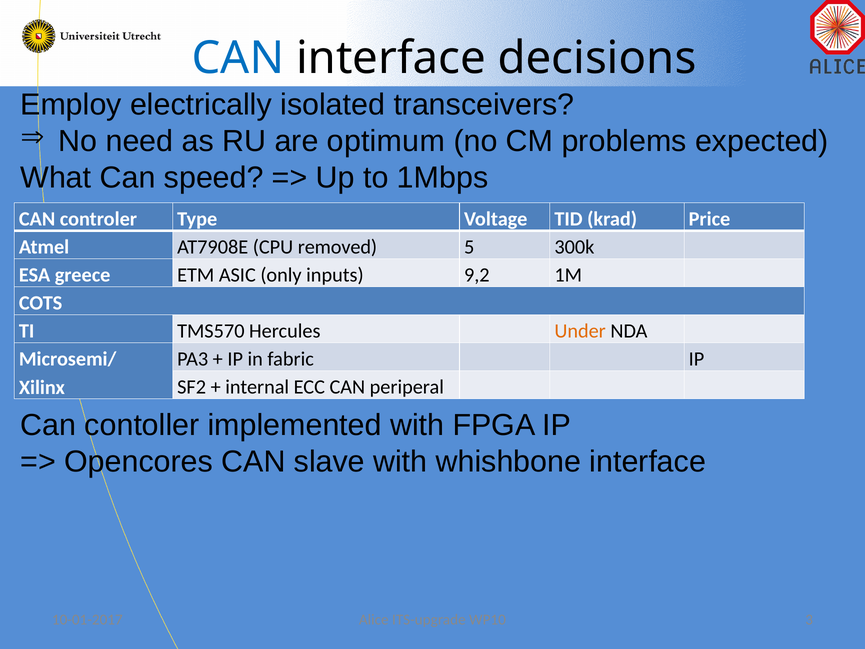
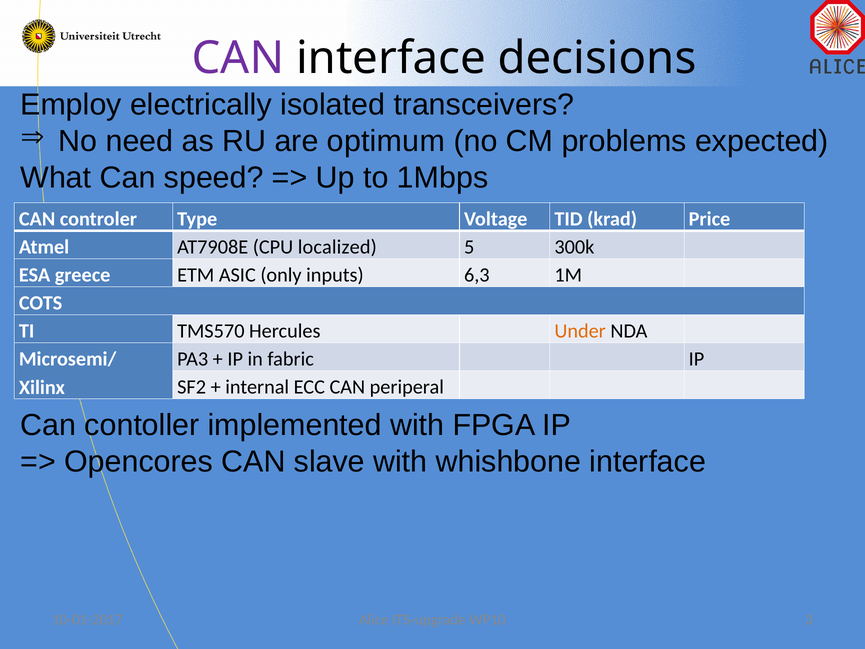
CAN colour: blue -> purple (238, 58)
removed: removed -> localized (337, 247)
9,2: 9,2 -> 6,3 (477, 275)
